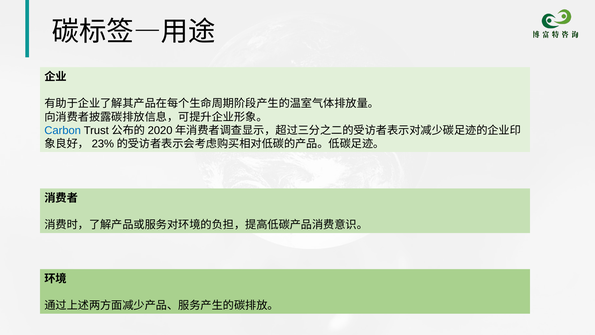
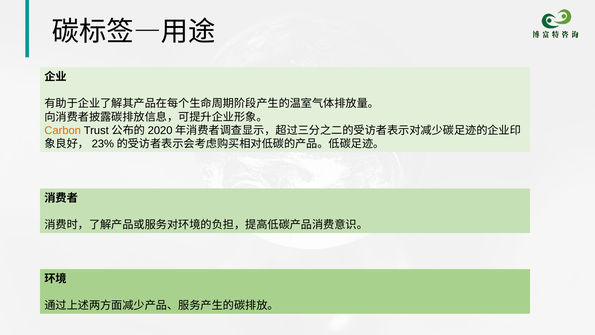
Carbon colour: blue -> orange (63, 130)
